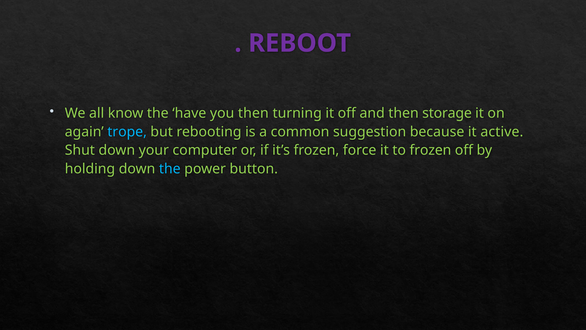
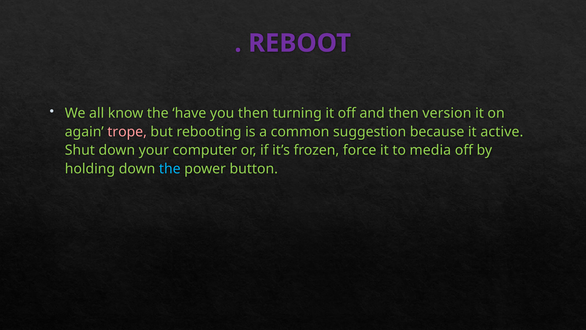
storage: storage -> version (447, 113)
trope colour: light blue -> pink (127, 132)
to frozen: frozen -> media (430, 150)
